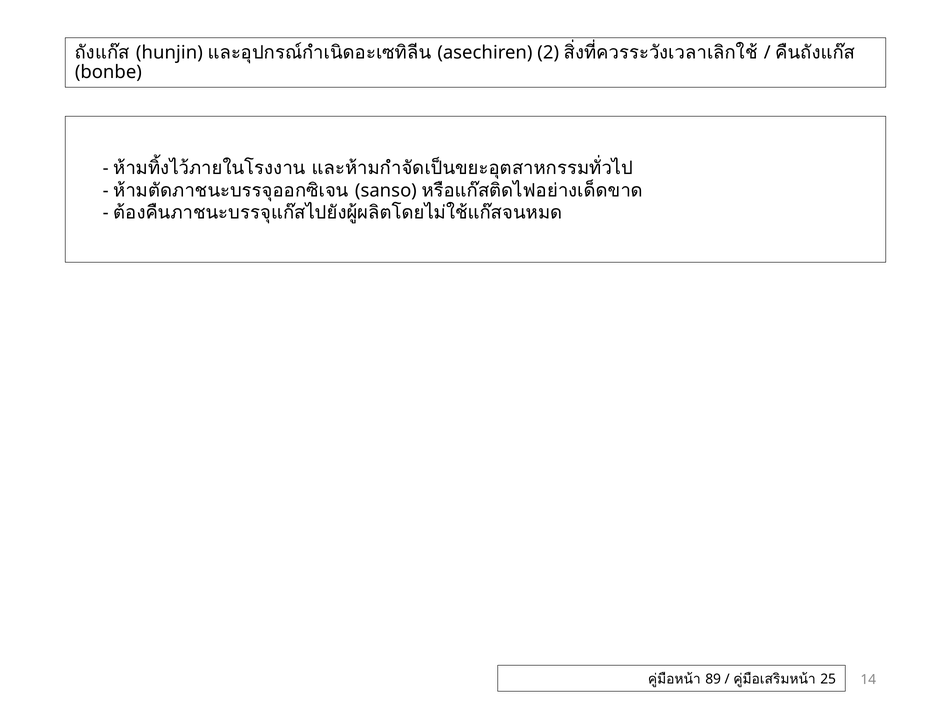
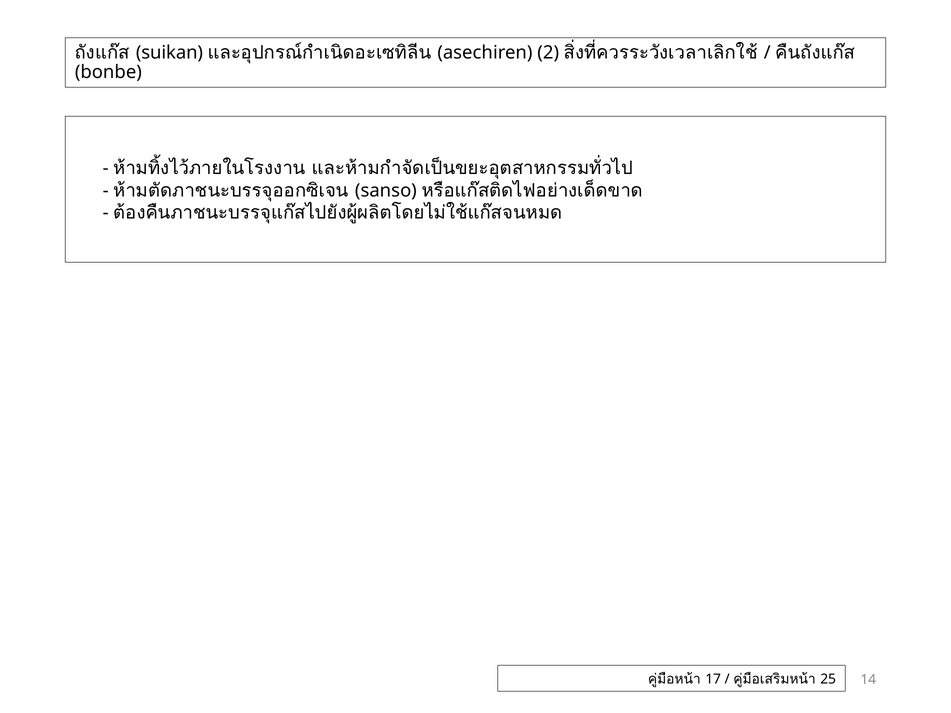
hunjin: hunjin -> suikan (169, 52)
89: 89 -> 17 (713, 680)
